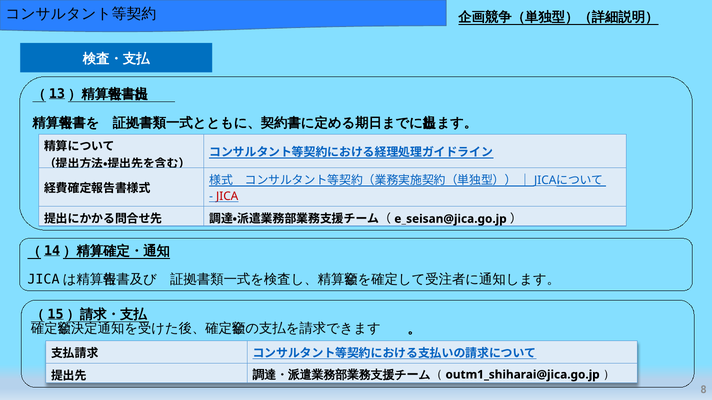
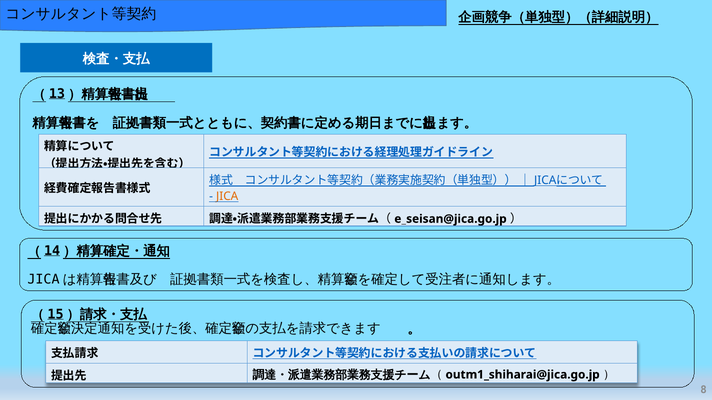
JICA colour: red -> orange (227, 197)
